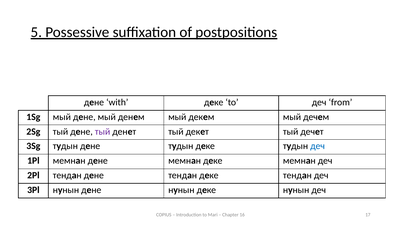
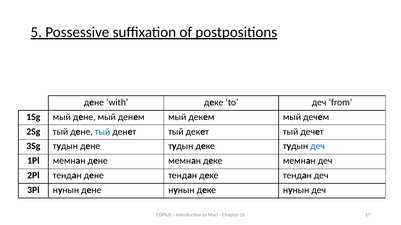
тый colour: purple -> blue (103, 132)
